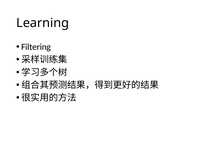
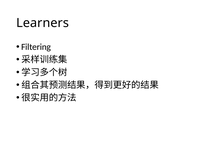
Learning: Learning -> Learners (43, 23)
